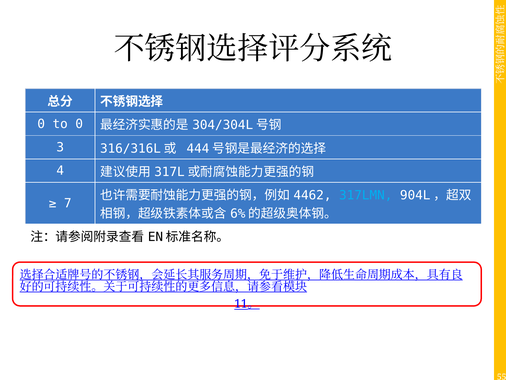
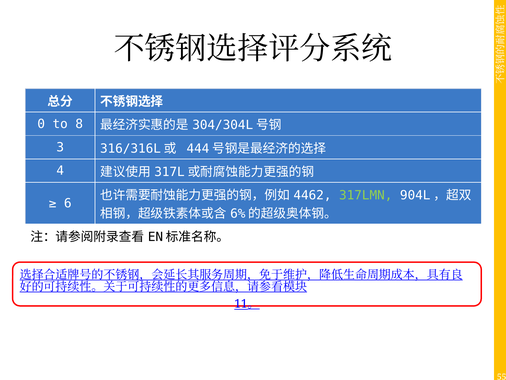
to 0: 0 -> 8 (79, 124)
317LMN colour: light blue -> light green (366, 195)
7: 7 -> 6 (68, 203)
